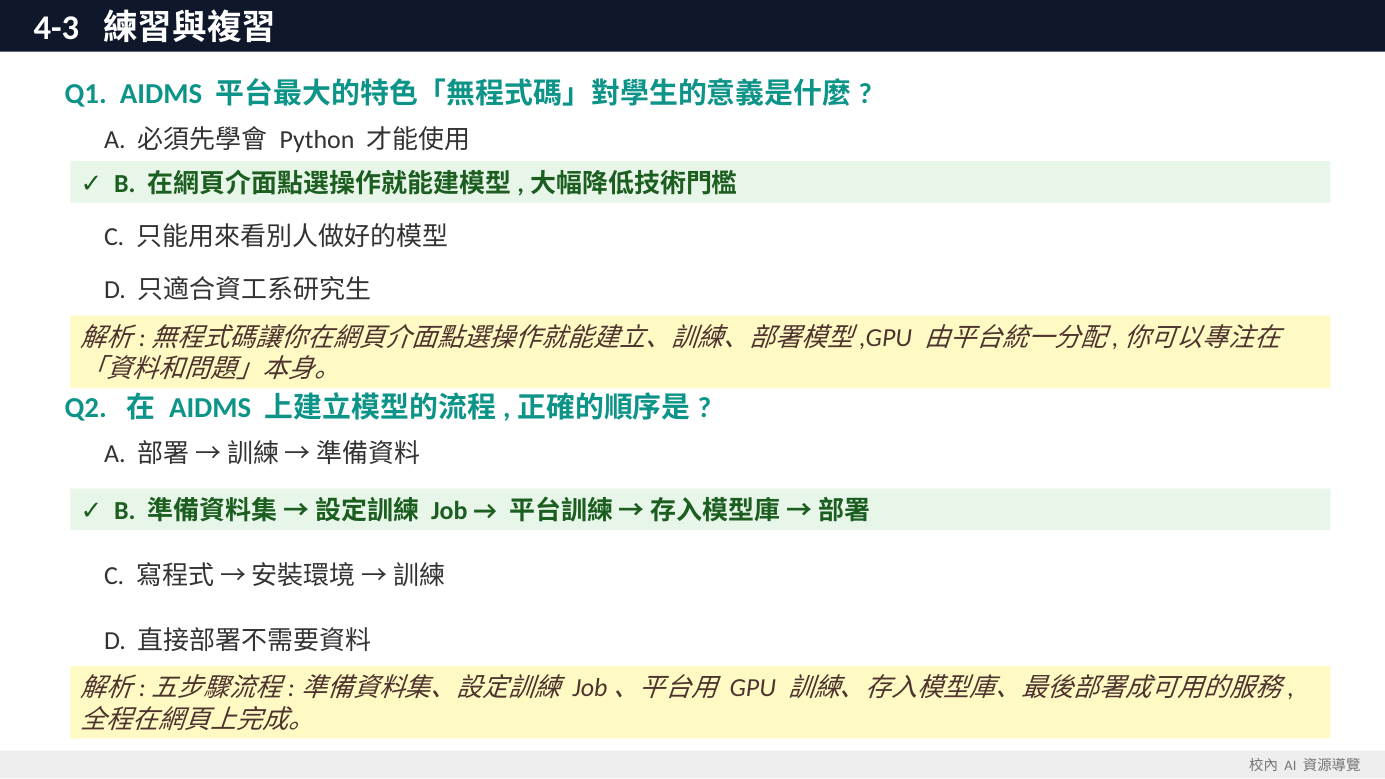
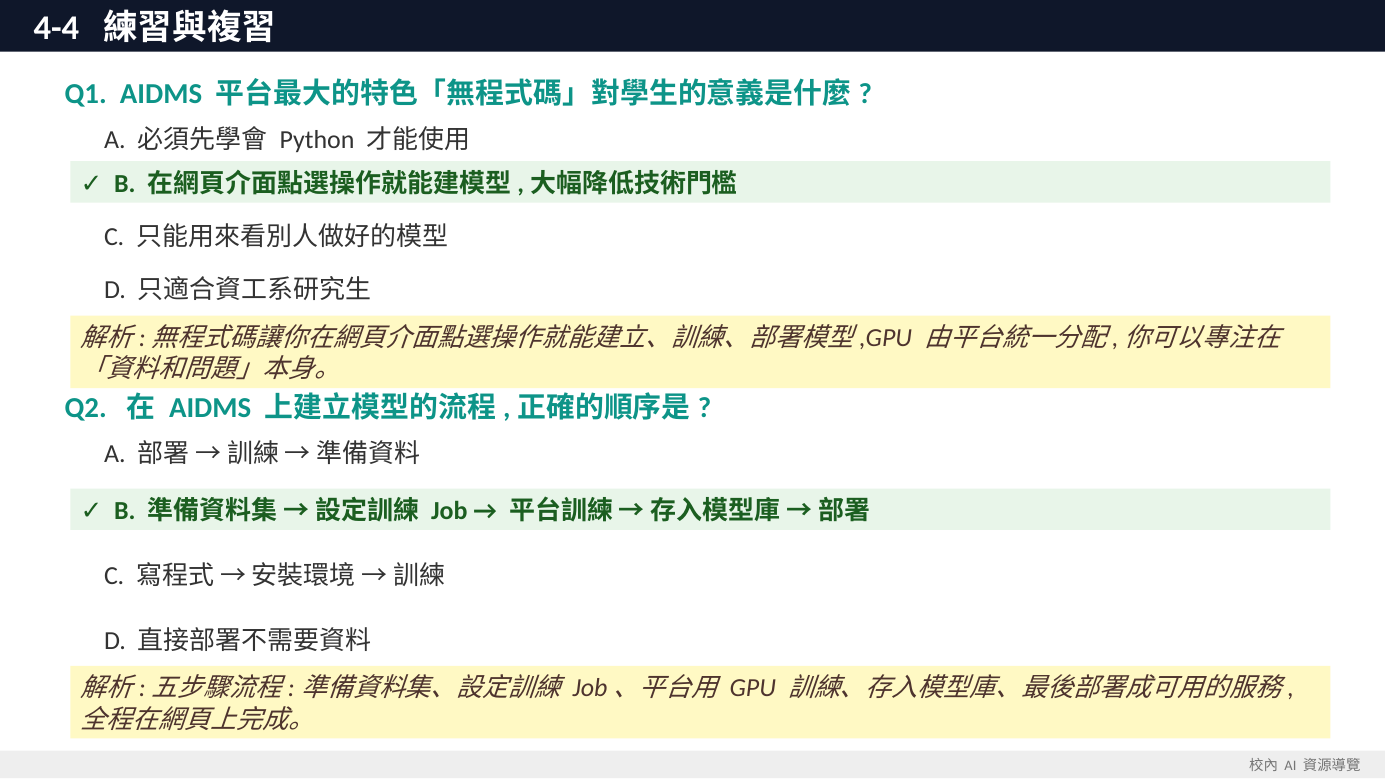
4-3: 4-3 -> 4-4 (56, 28)
